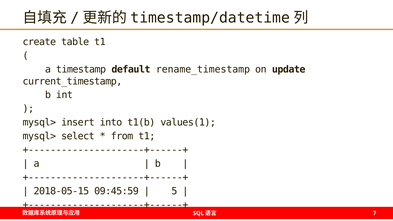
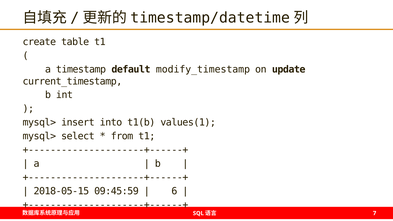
rename_timestamp: rename_timestamp -> modify_timestamp (203, 69)
5: 5 -> 6 (174, 191)
